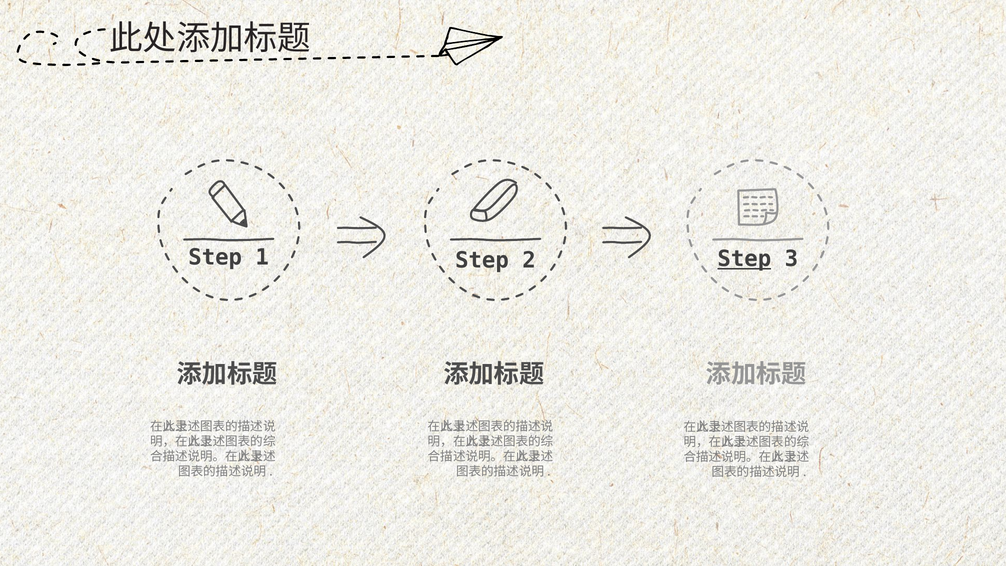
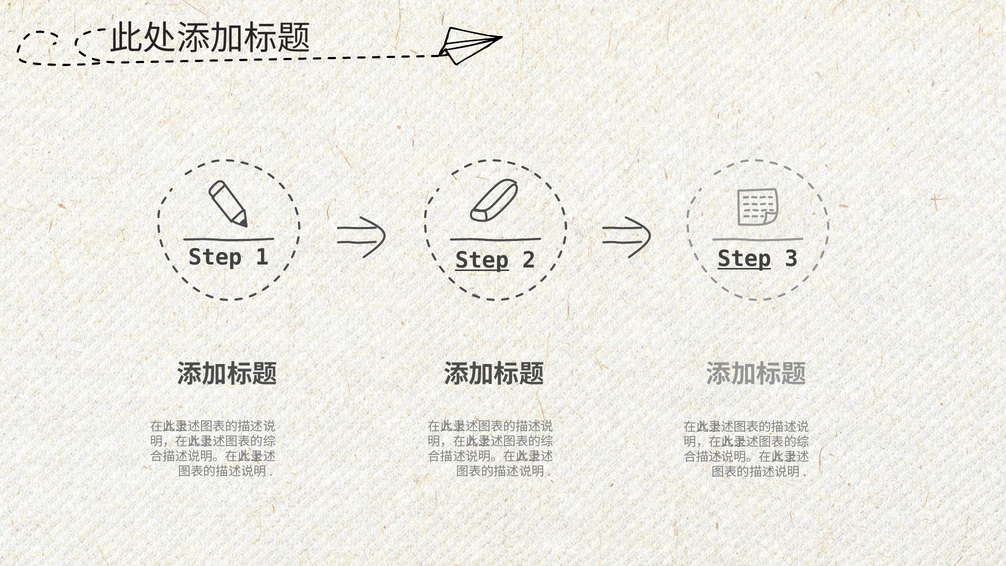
Step underline: none -> present (482, 261)
